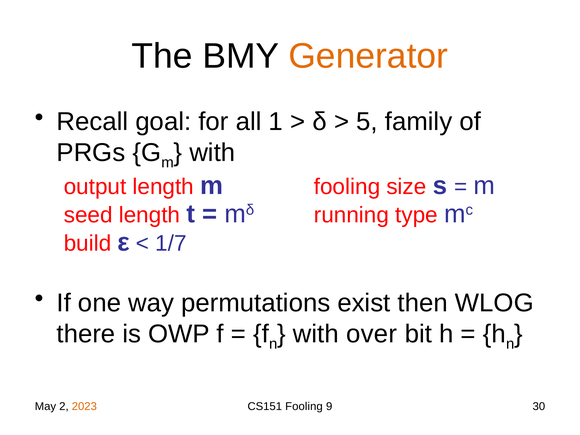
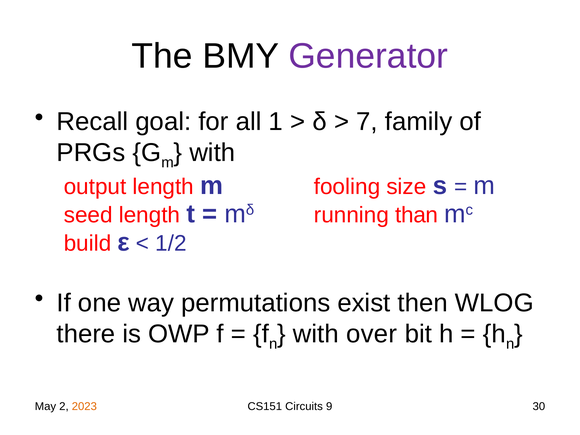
Generator colour: orange -> purple (368, 56)
5: 5 -> 7 (367, 122)
type: type -> than (417, 215)
1/7: 1/7 -> 1/2 (171, 244)
CS151 Fooling: Fooling -> Circuits (304, 407)
